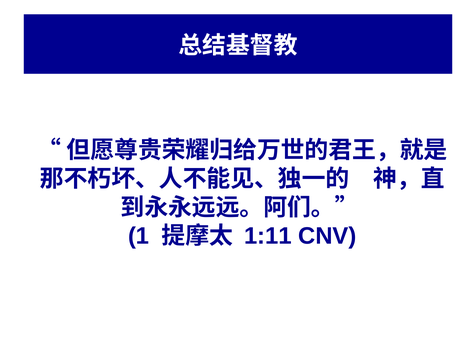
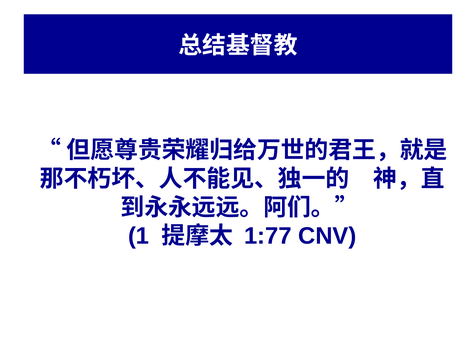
1:11: 1:11 -> 1:77 (268, 236)
